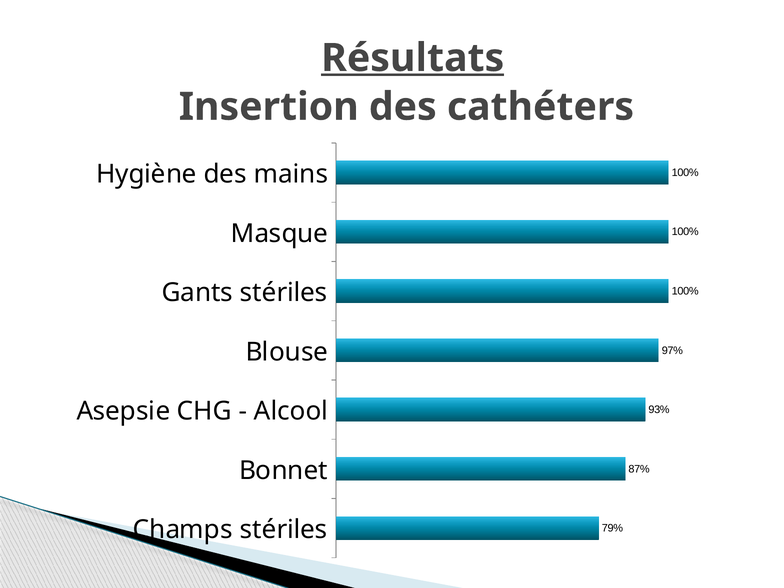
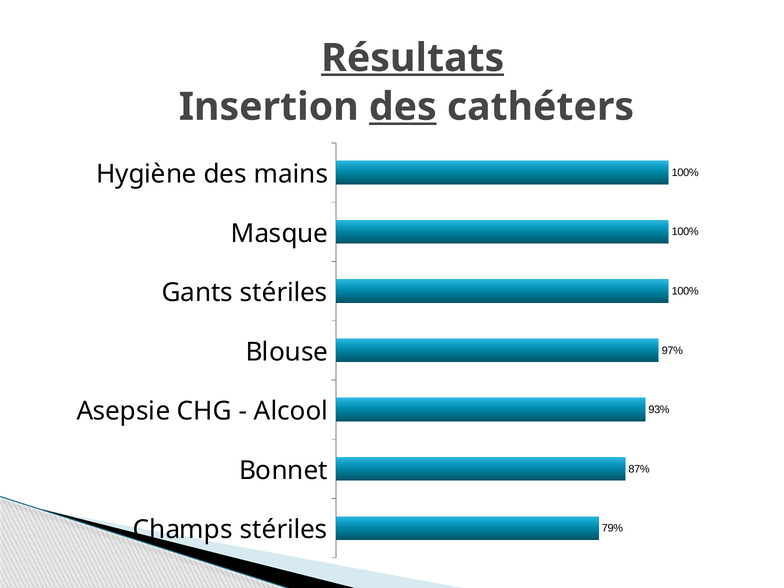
des underline: none -> present (403, 107)
